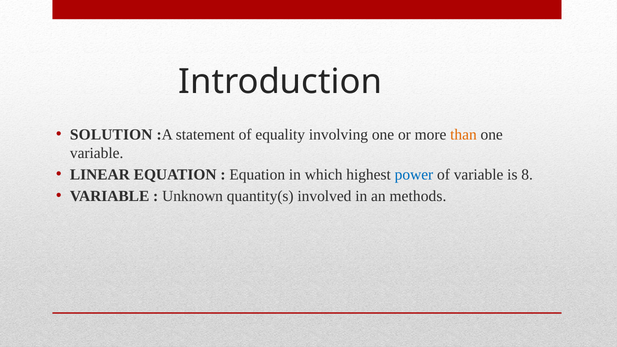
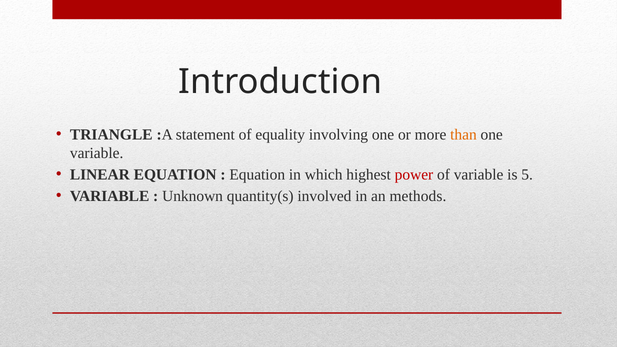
SOLUTION: SOLUTION -> TRIANGLE (111, 134)
power colour: blue -> red (414, 175)
8: 8 -> 5 (527, 175)
